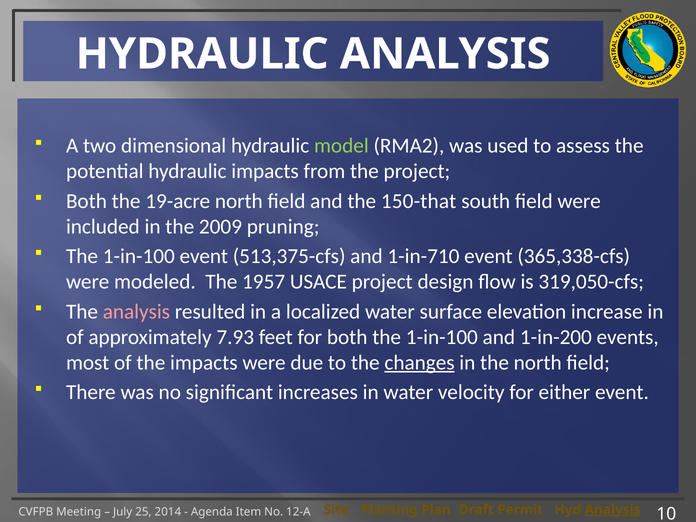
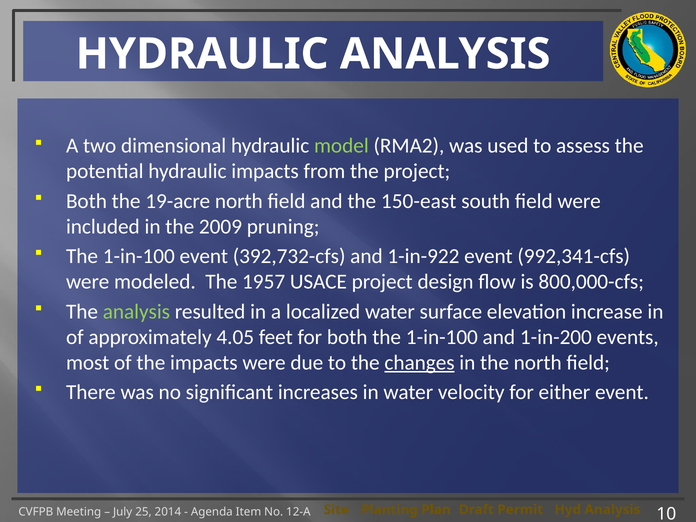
150-that: 150-that -> 150-east (419, 201)
513,375-cfs: 513,375-cfs -> 392,732-cfs (289, 256)
1-in-710: 1-in-710 -> 1-in-922 (423, 256)
365,338-cfs: 365,338-cfs -> 992,341-cfs (574, 256)
319,050-cfs: 319,050-cfs -> 800,000-cfs (591, 282)
analysis colour: pink -> light green (136, 312)
7.93: 7.93 -> 4.05 (235, 337)
Analysis underline: present -> none (612, 510)
